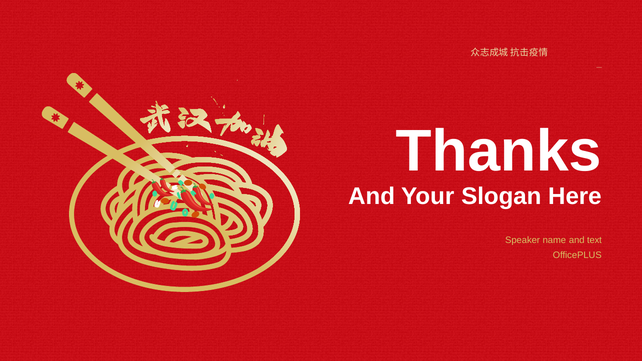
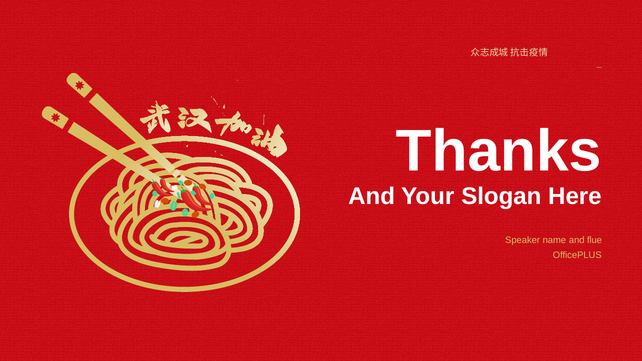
text: text -> flue (594, 240)
